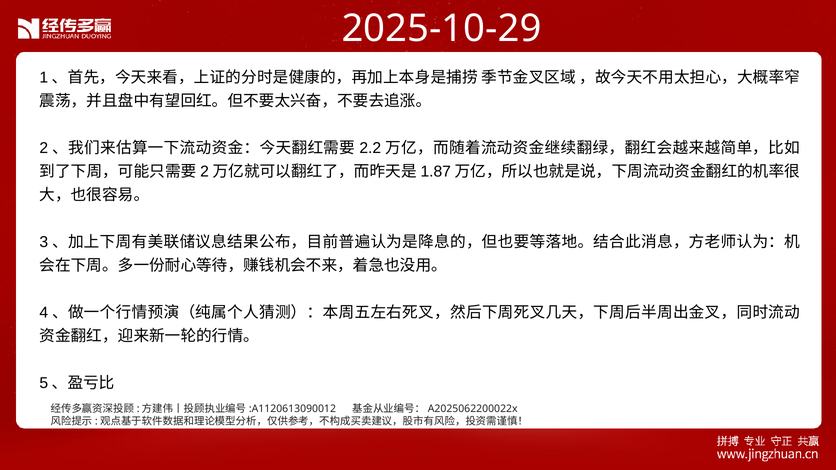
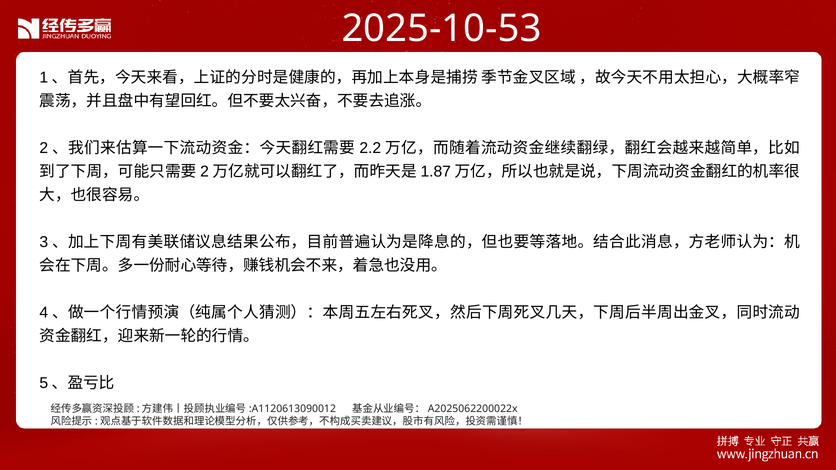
2025-10-29: 2025-10-29 -> 2025-10-53 (441, 29)
